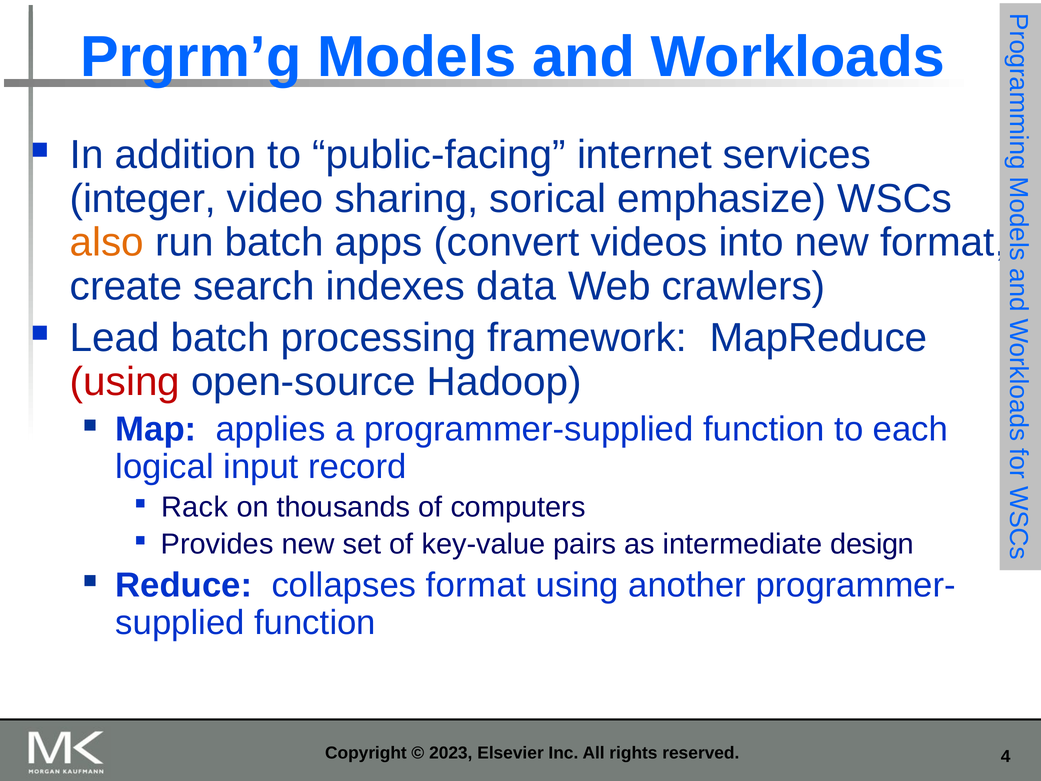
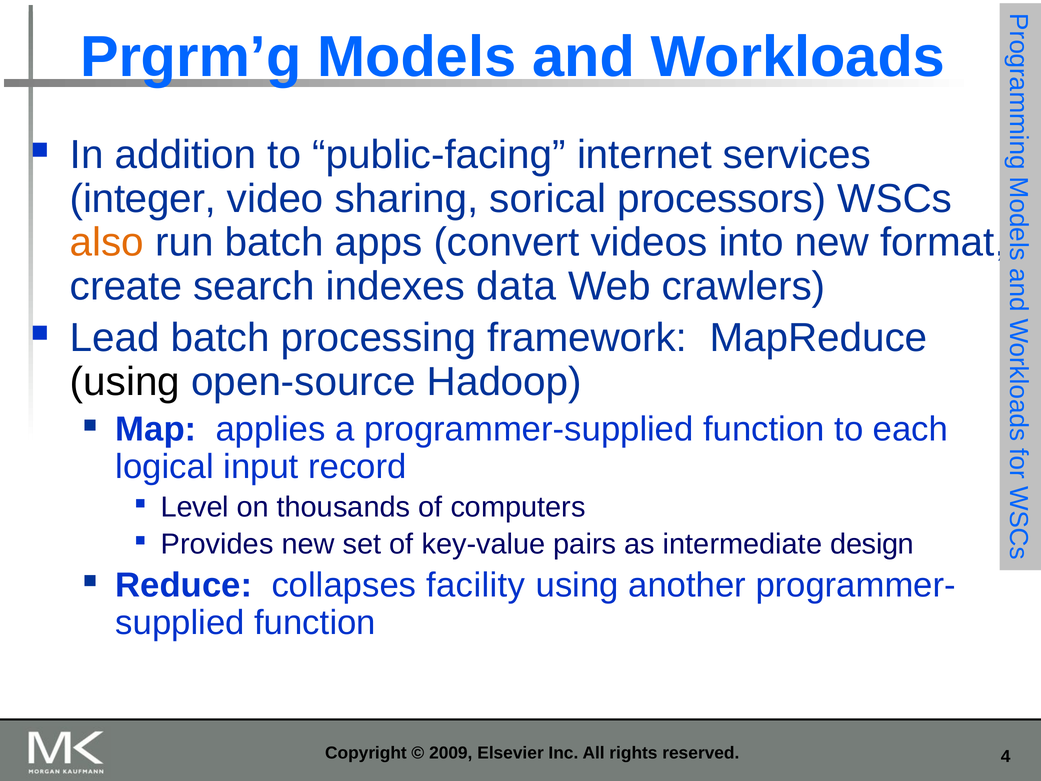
emphasize: emphasize -> processors (722, 199)
using colour: red -> black (125, 382)
Rack: Rack -> Level (195, 507)
collapses format: format -> facility (476, 585)
2023: 2023 -> 2009 (451, 753)
